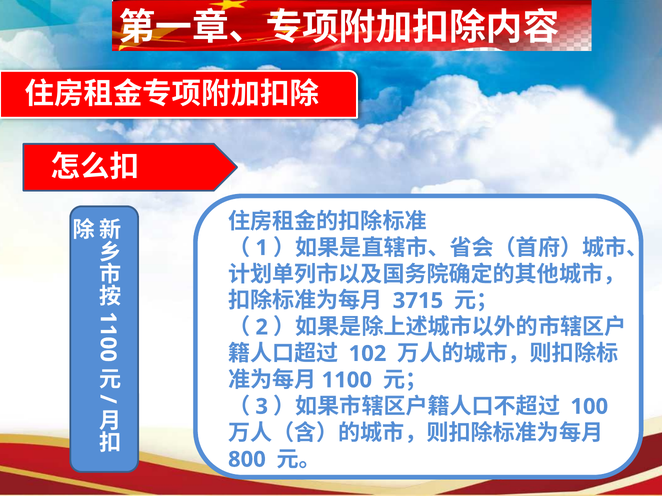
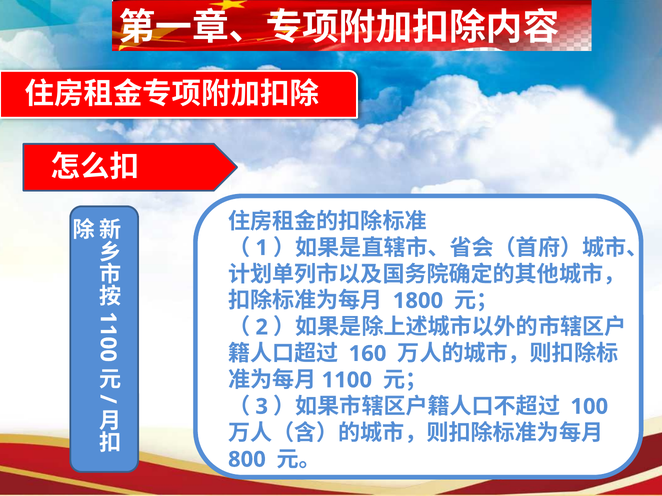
3715: 3715 -> 1800 (418, 301)
102: 102 -> 160 (368, 354)
